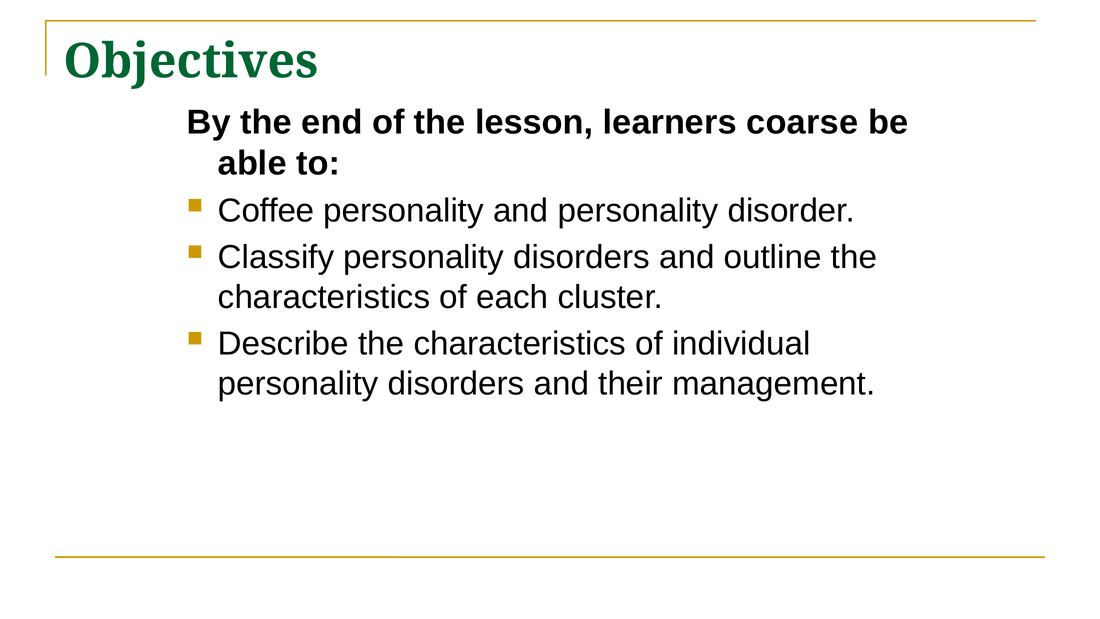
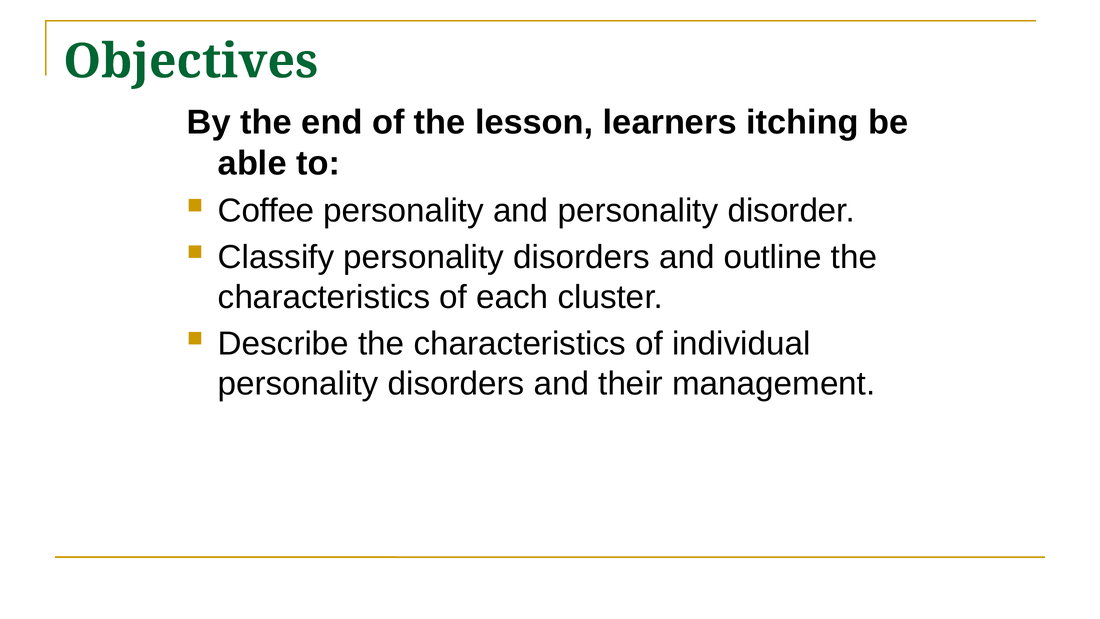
coarse: coarse -> itching (802, 122)
